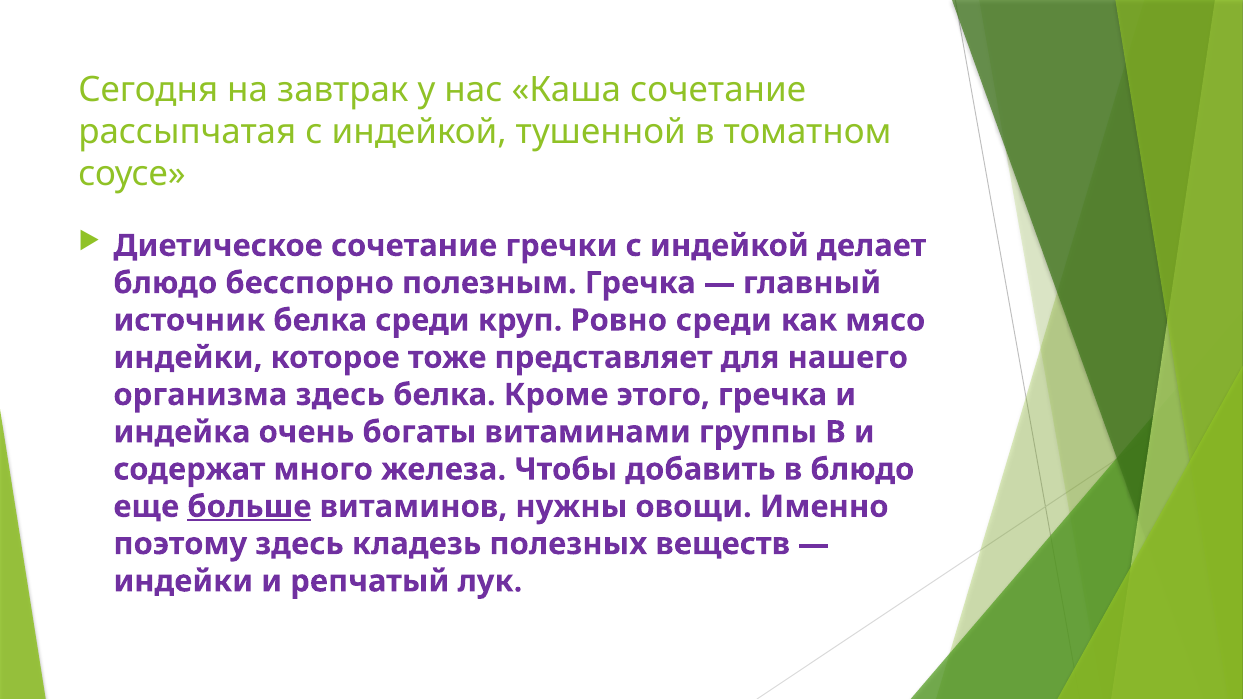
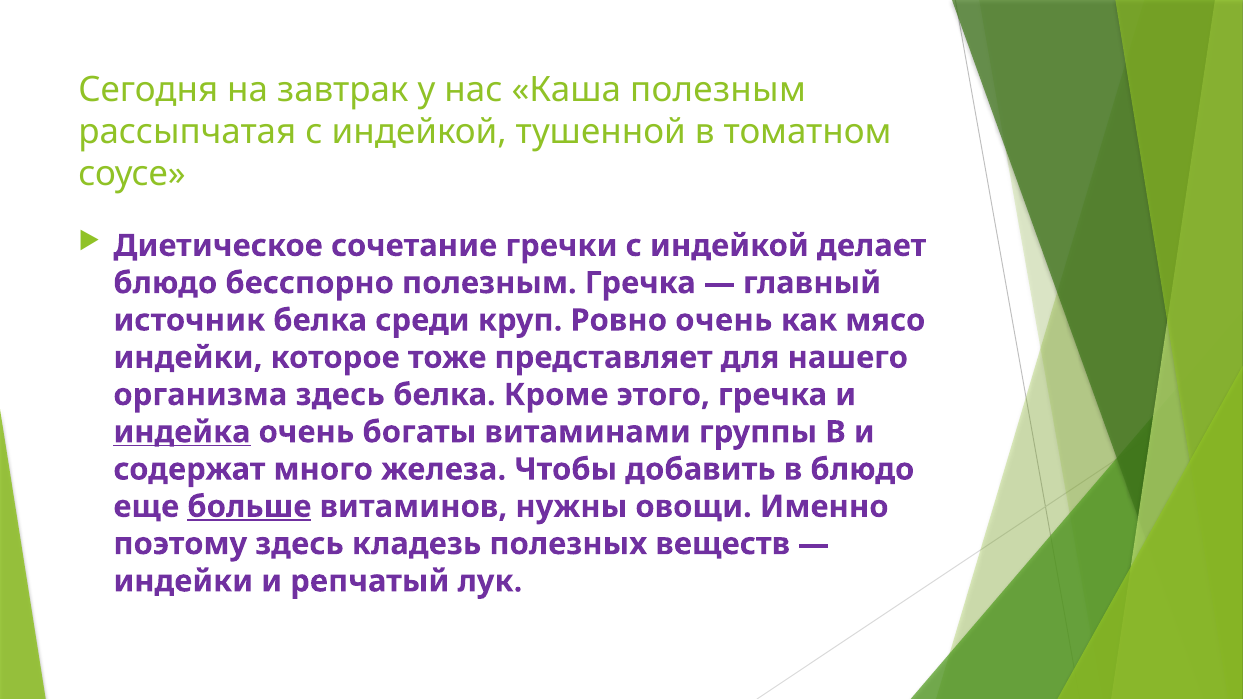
Каша сочетание: сочетание -> полезным (718, 90)
Ровно среди: среди -> очень (724, 320)
индейка underline: none -> present (182, 432)
